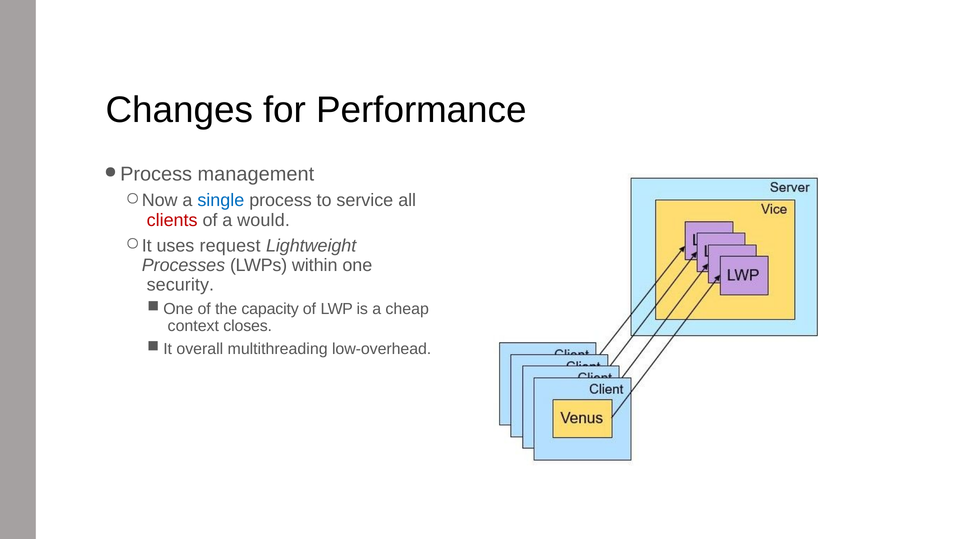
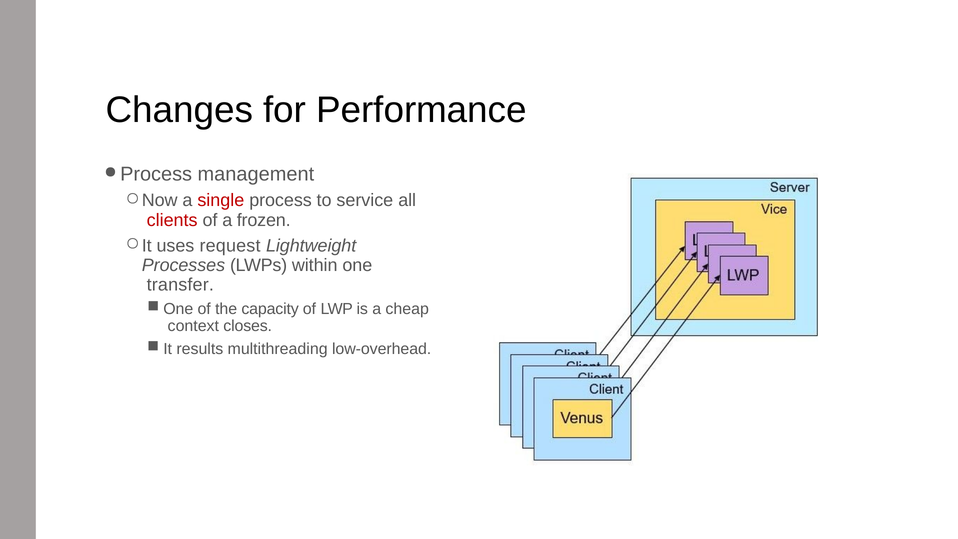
single colour: blue -> red (221, 200)
would: would -> frozen (264, 220)
security: security -> transfer (180, 285)
overall: overall -> results (200, 349)
